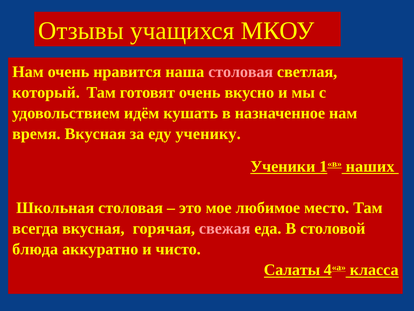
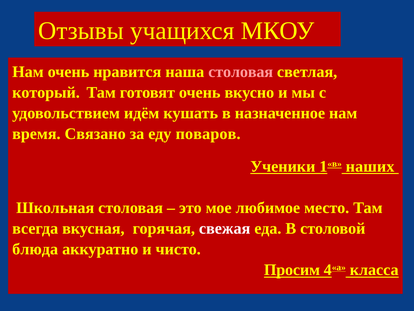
время Вкусная: Вкусная -> Связано (95, 134)
ученику: ученику -> поваров (208, 134)
свежая colour: pink -> white (225, 228)
Салаты: Салаты -> Просим (292, 270)
